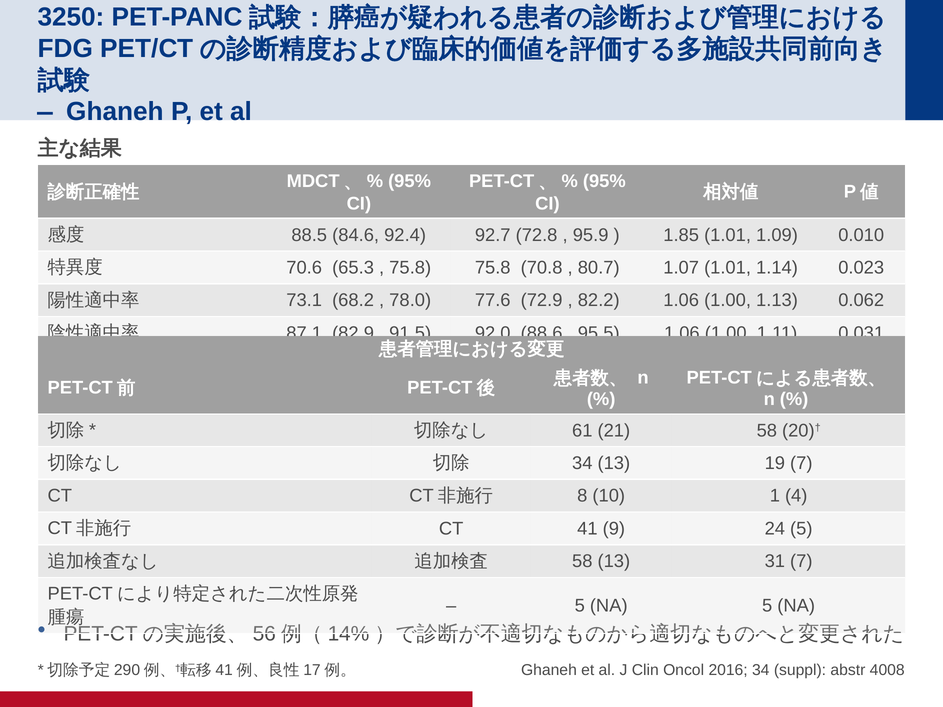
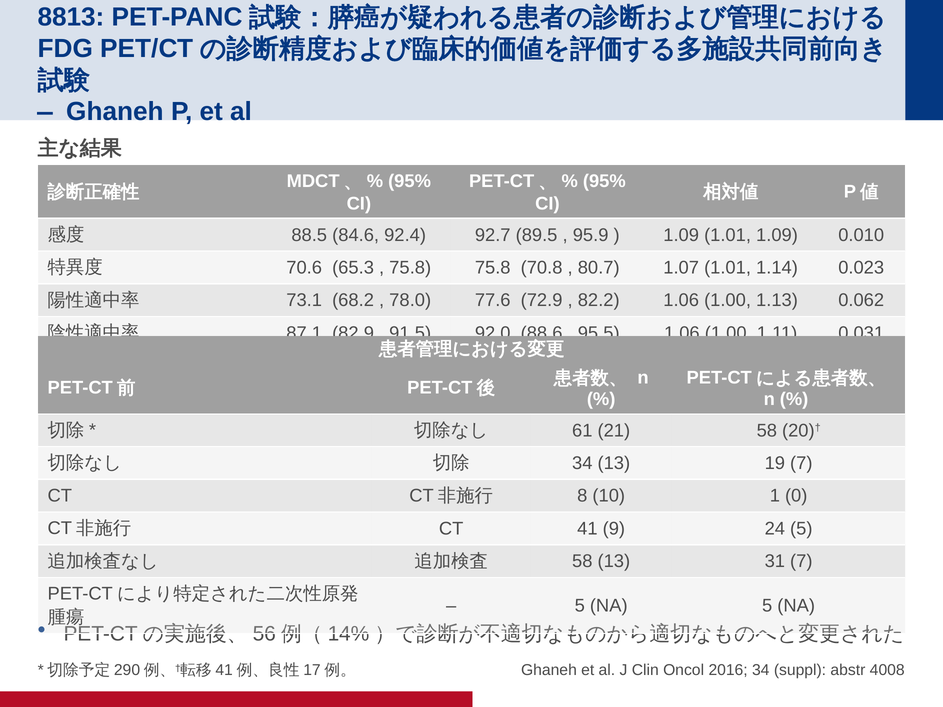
3250: 3250 -> 8813 (71, 17)
72.8: 72.8 -> 89.5 (537, 235)
1.85: 1.85 -> 1.09 (681, 235)
4: 4 -> 0 (796, 496)
